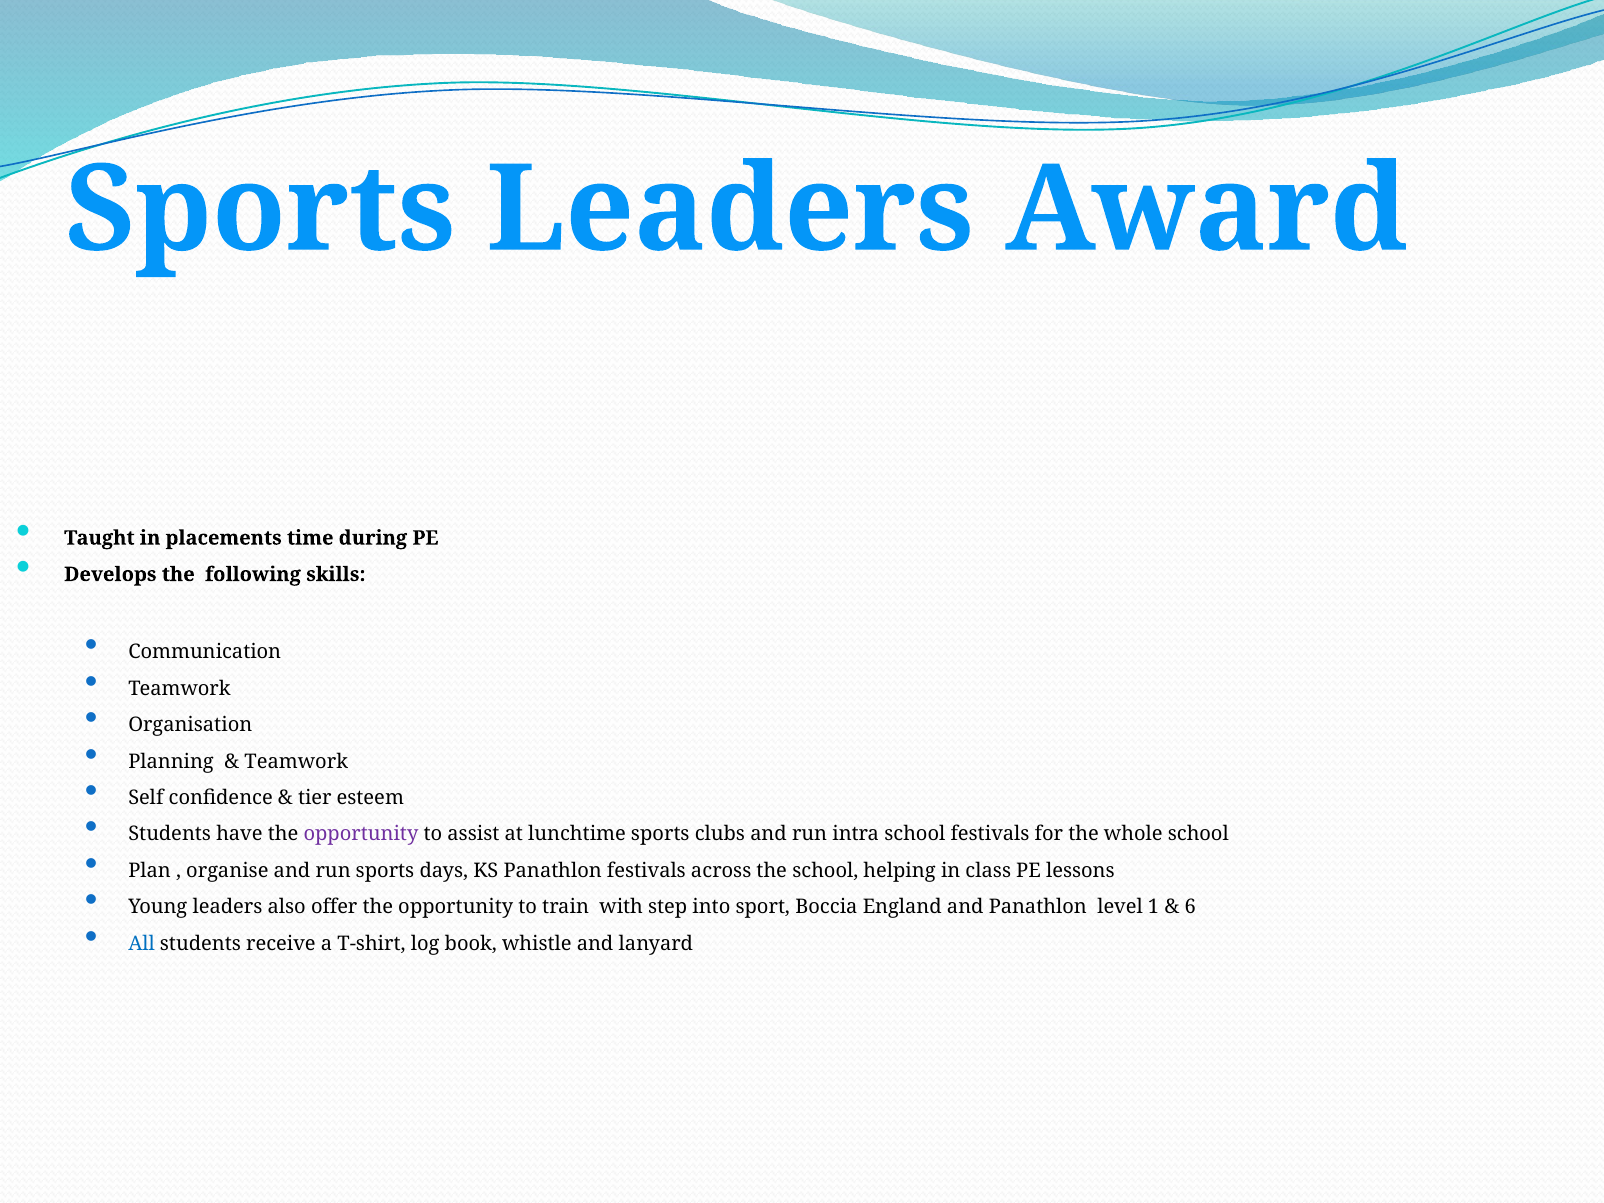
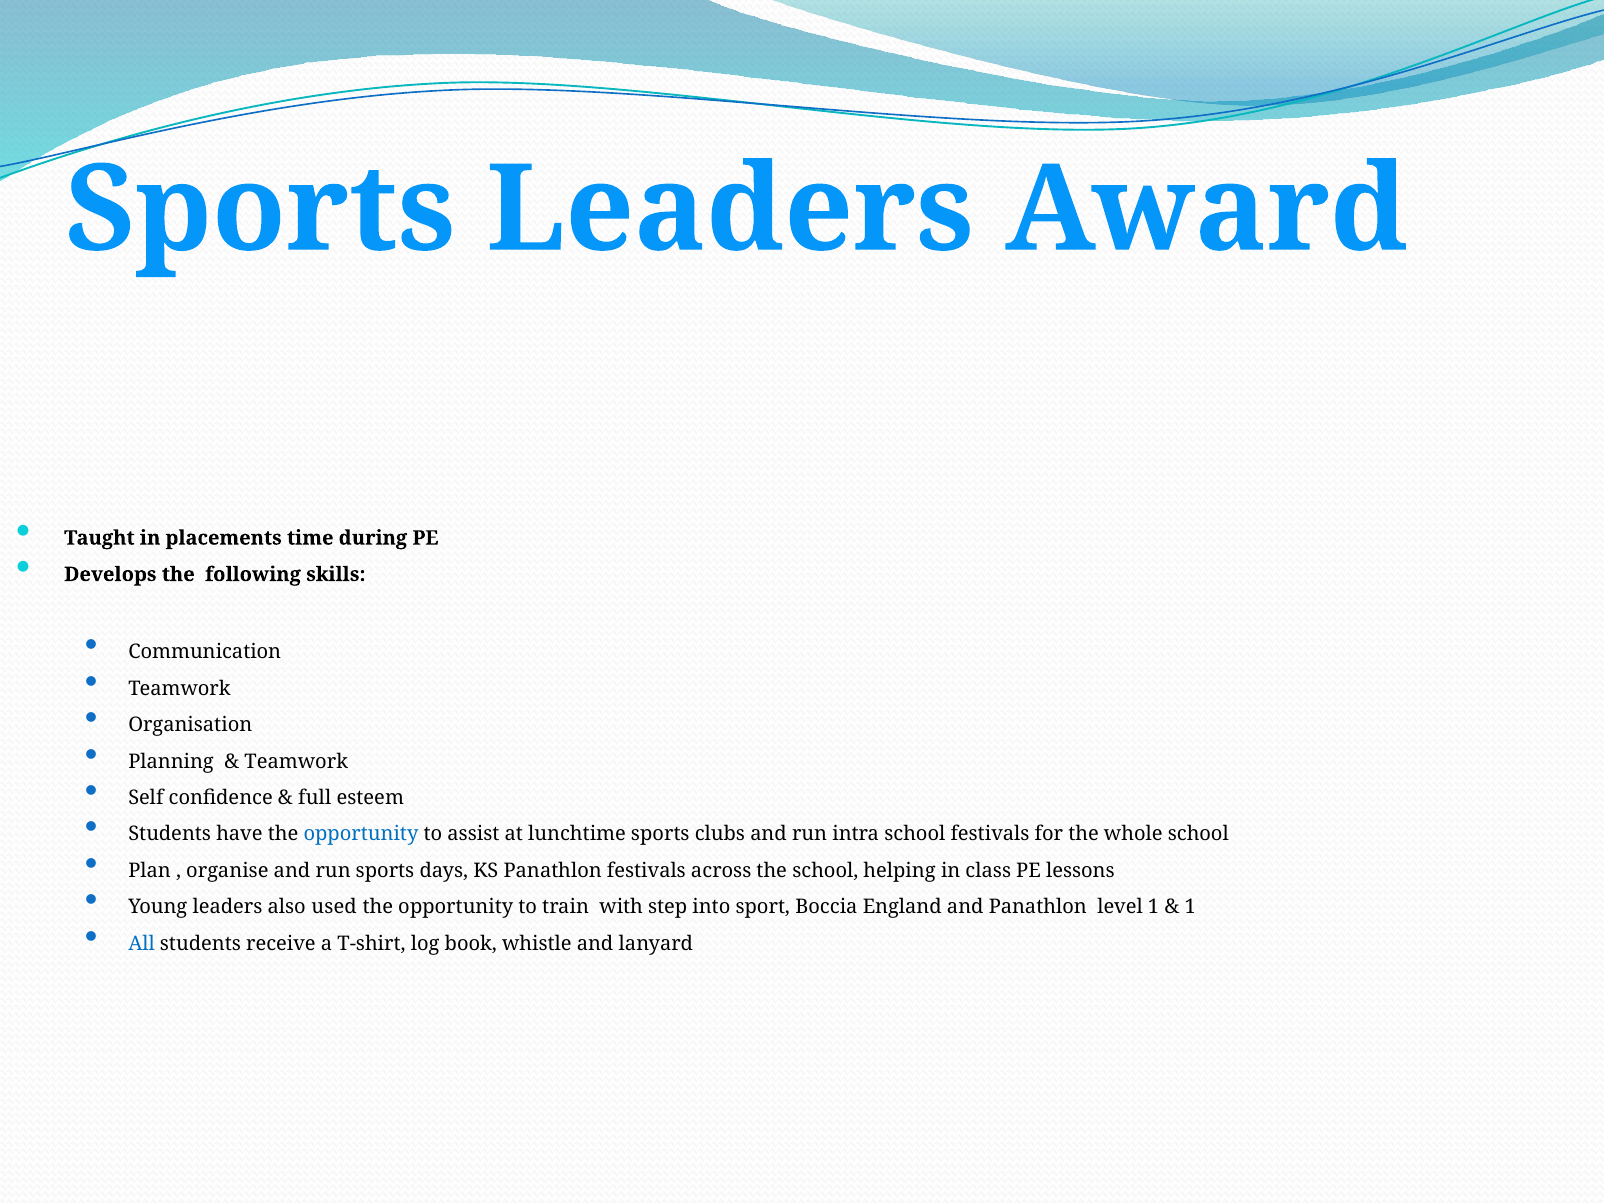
tier: tier -> full (315, 798)
opportunity colour: purple -> blue (361, 834)
offer: offer -> used (334, 907)
6: 6 -> 1 (1190, 907)
